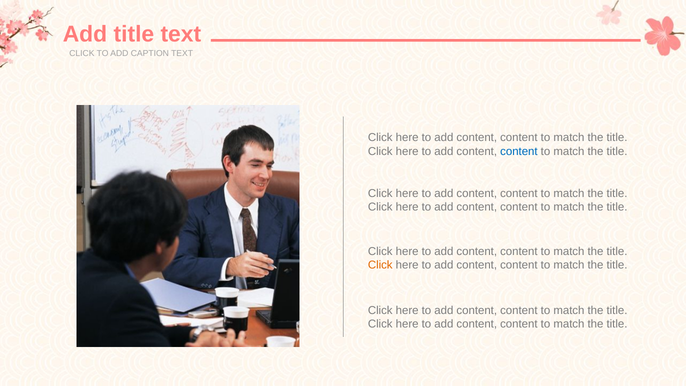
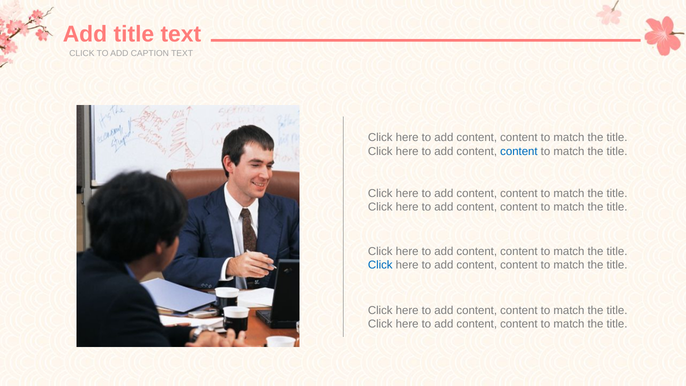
Click colour: orange -> blue (380, 265)
